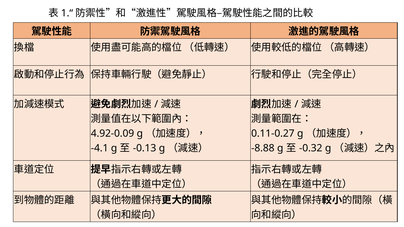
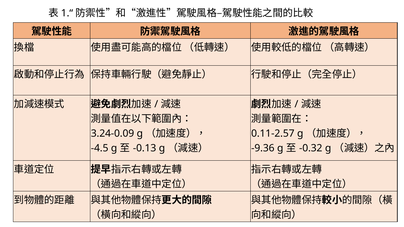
4.92-0.09: 4.92-0.09 -> 3.24-0.09 (113, 134)
0.11-0.27: 0.11-0.27 -> 0.11-2.57 (273, 134)
-4.1: -4.1 -> -4.5 (100, 148)
-8.88: -8.88 -> -9.36 (263, 148)
